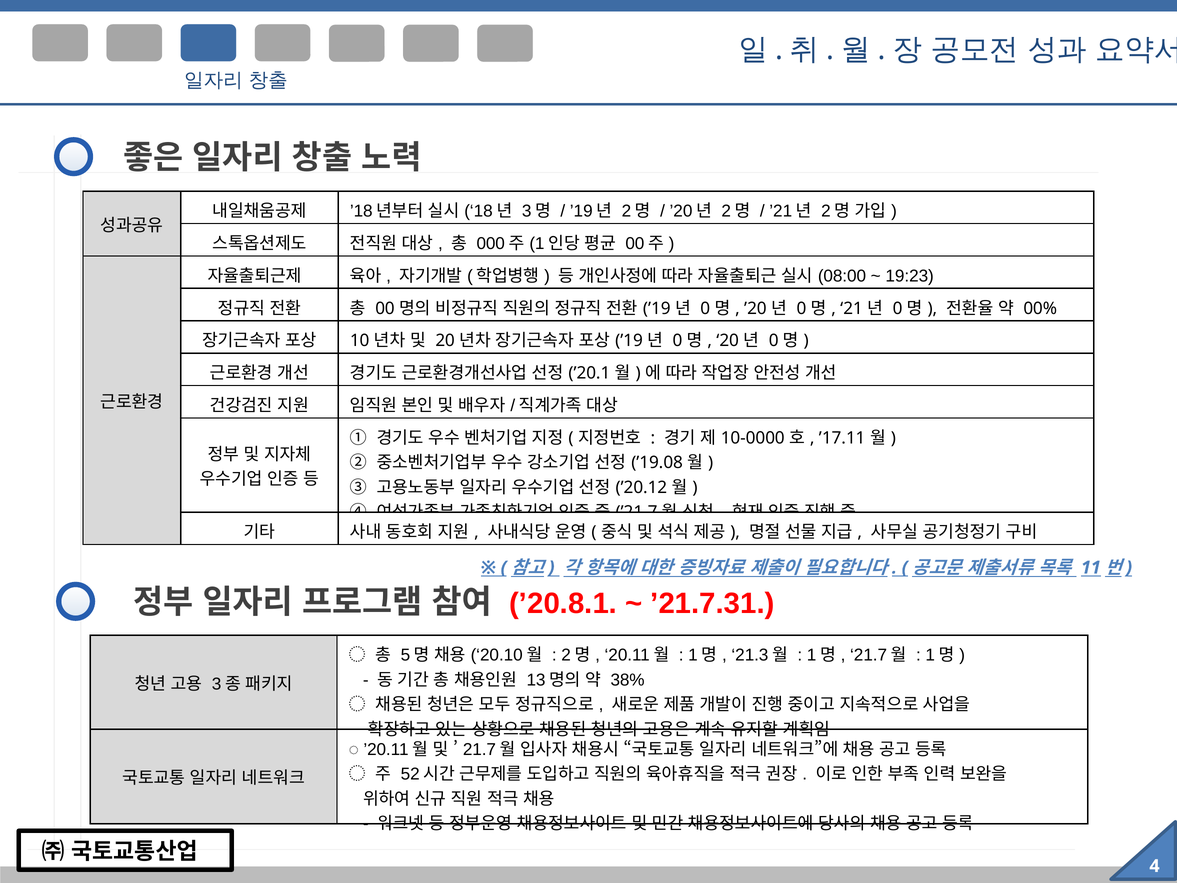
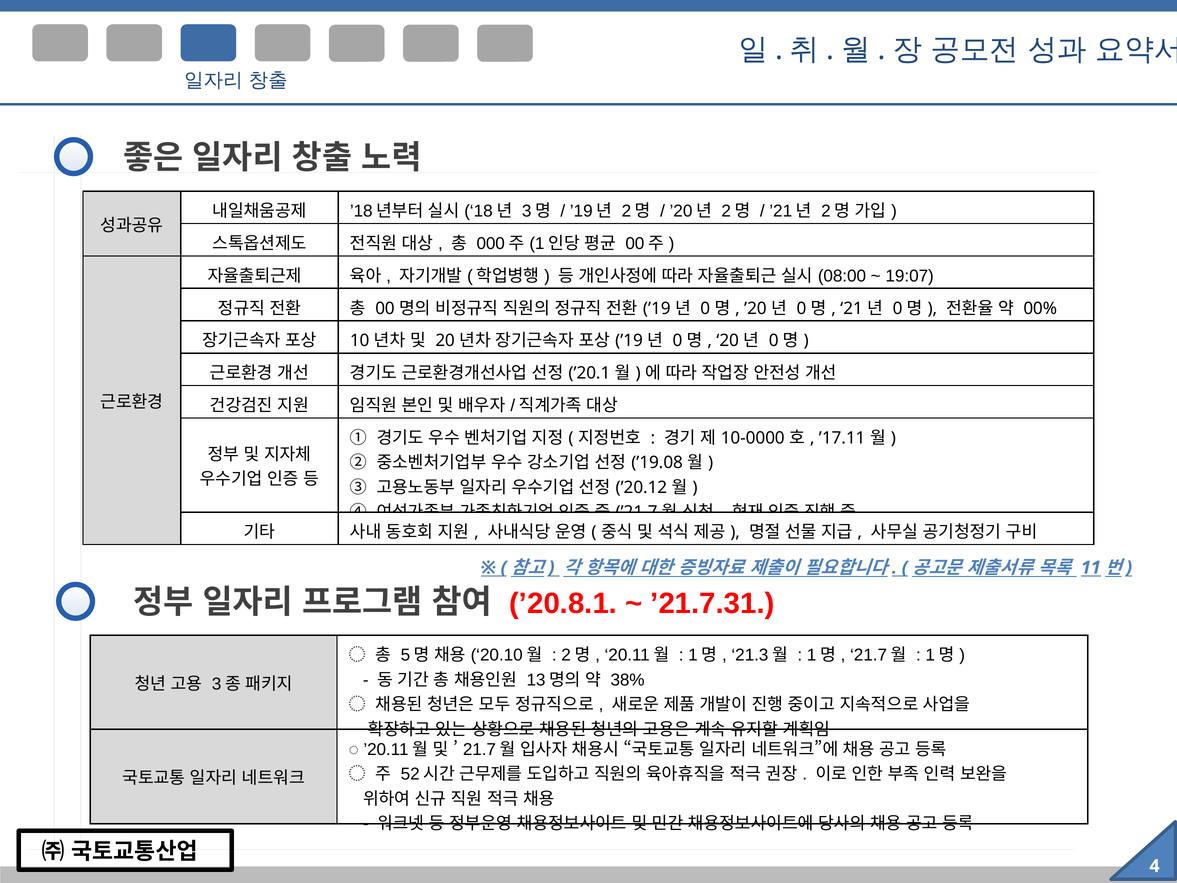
19:23: 19:23 -> 19:07 (910, 276)
